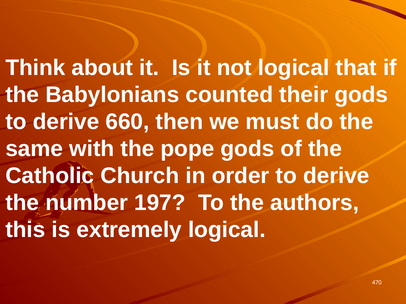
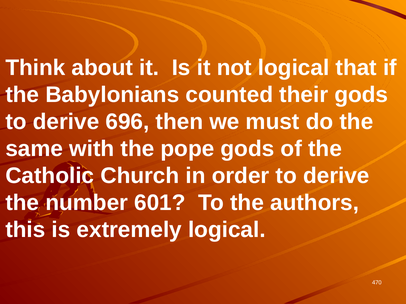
660: 660 -> 696 (127, 122)
197: 197 -> 601 (160, 203)
